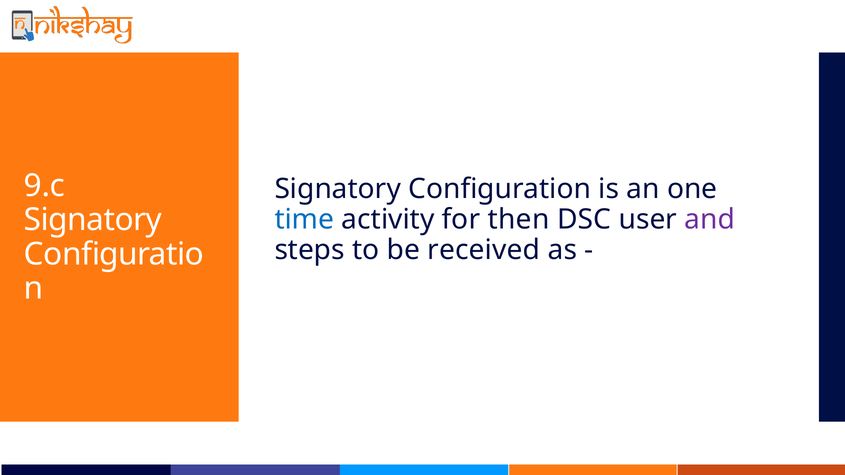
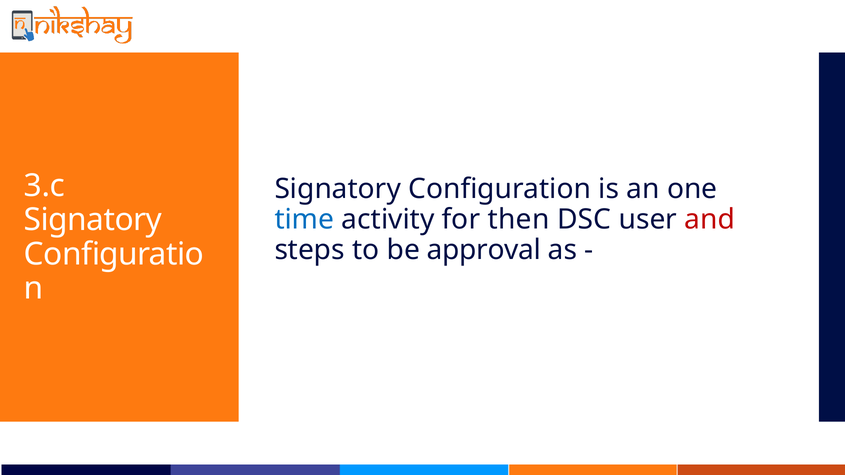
9.c: 9.c -> 3.c (44, 186)
and colour: purple -> red (710, 220)
received: received -> approval (484, 250)
